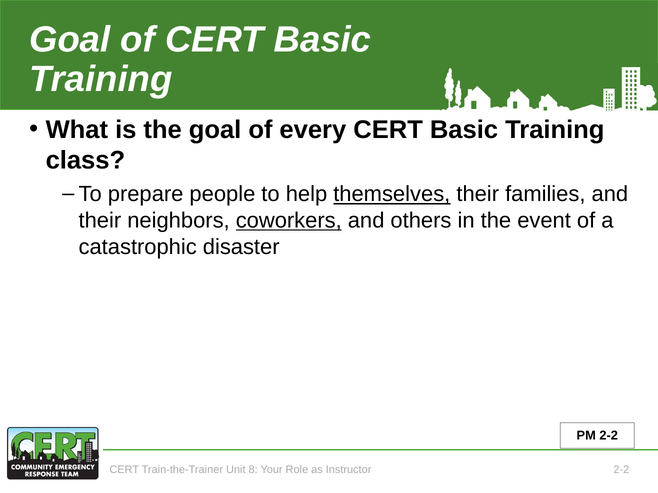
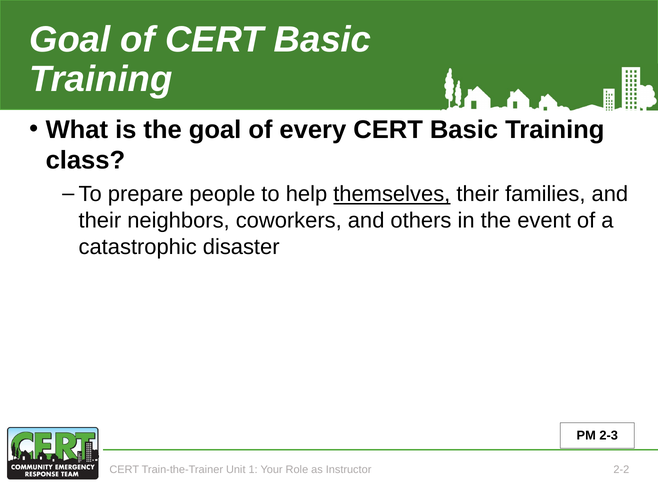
coworkers underline: present -> none (289, 221)
PM 2-2: 2-2 -> 2-3 (609, 436)
8: 8 -> 1 (253, 470)
